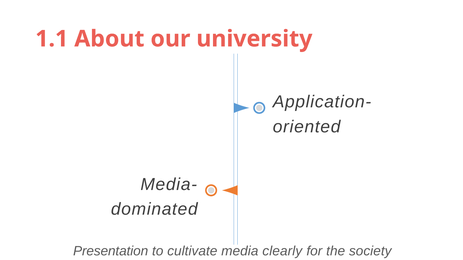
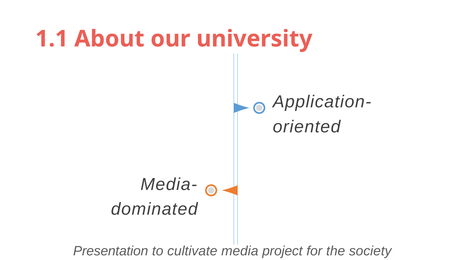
clearly: clearly -> project (282, 251)
